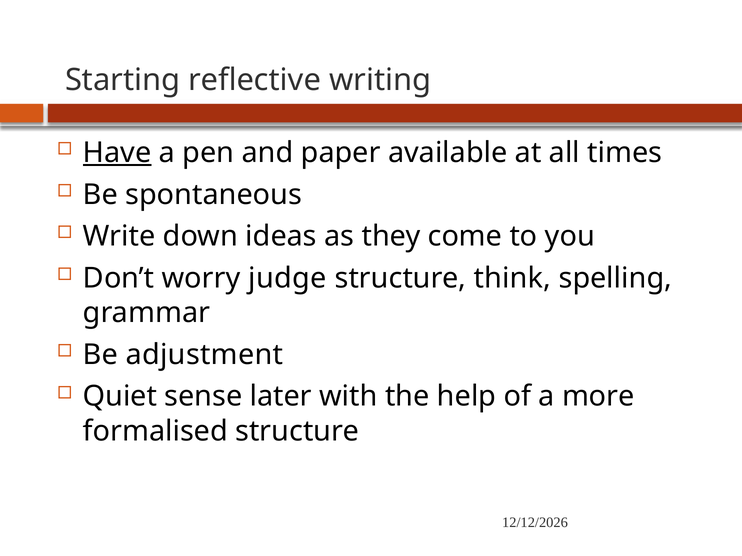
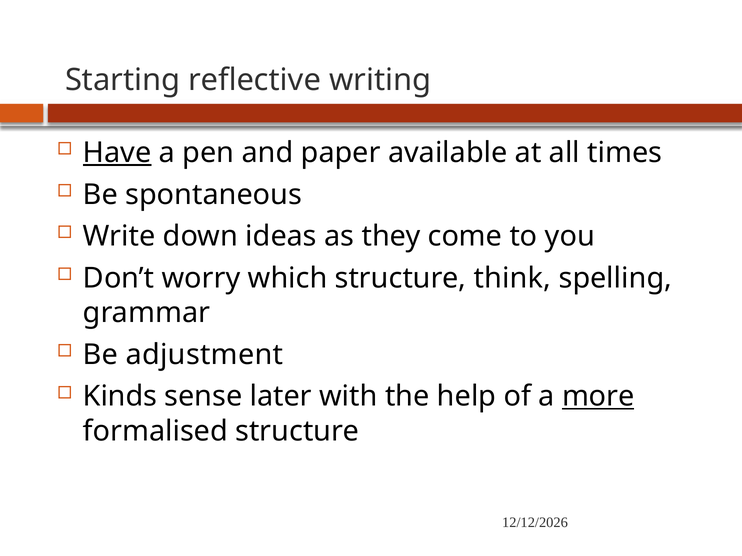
judge: judge -> which (288, 278)
Quiet: Quiet -> Kinds (120, 397)
more underline: none -> present (598, 397)
